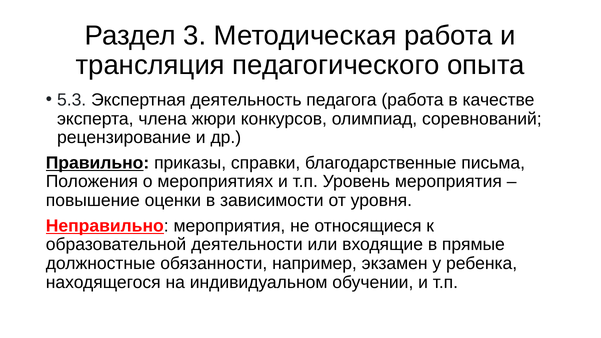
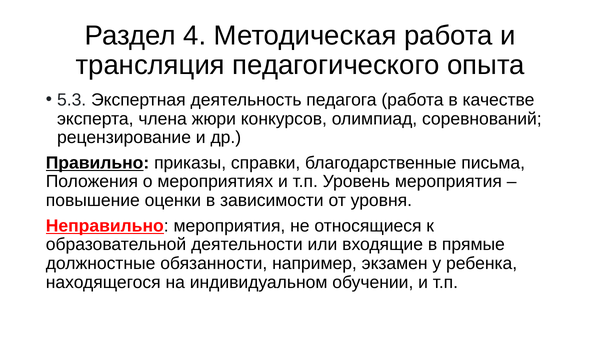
3: 3 -> 4 (195, 36)
